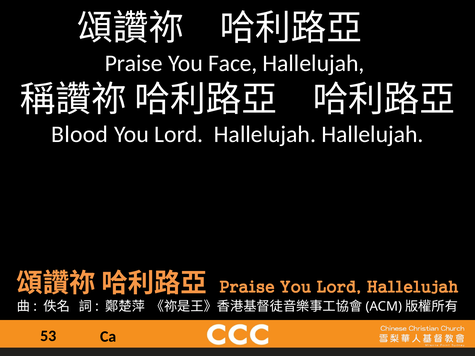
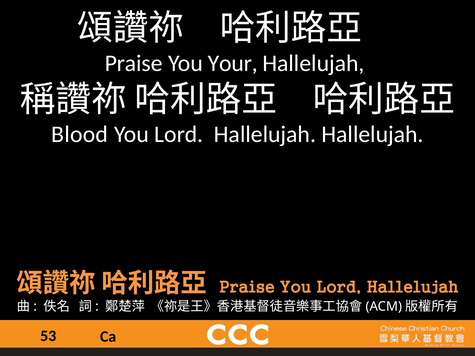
Face: Face -> Your (233, 63)
